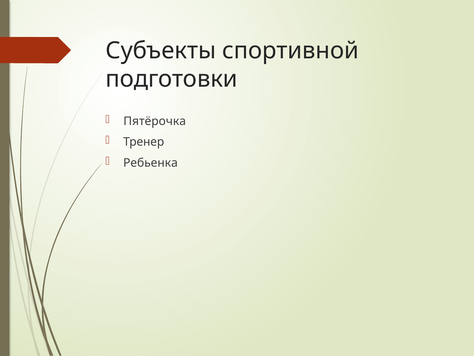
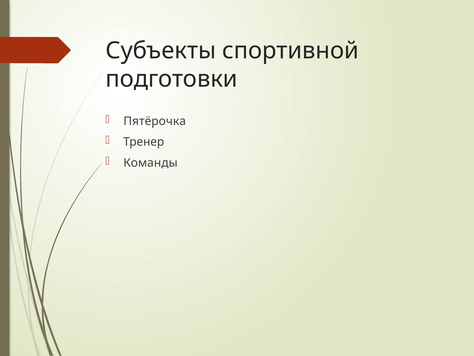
Ребьенка: Ребьенка -> Команды (151, 163)
